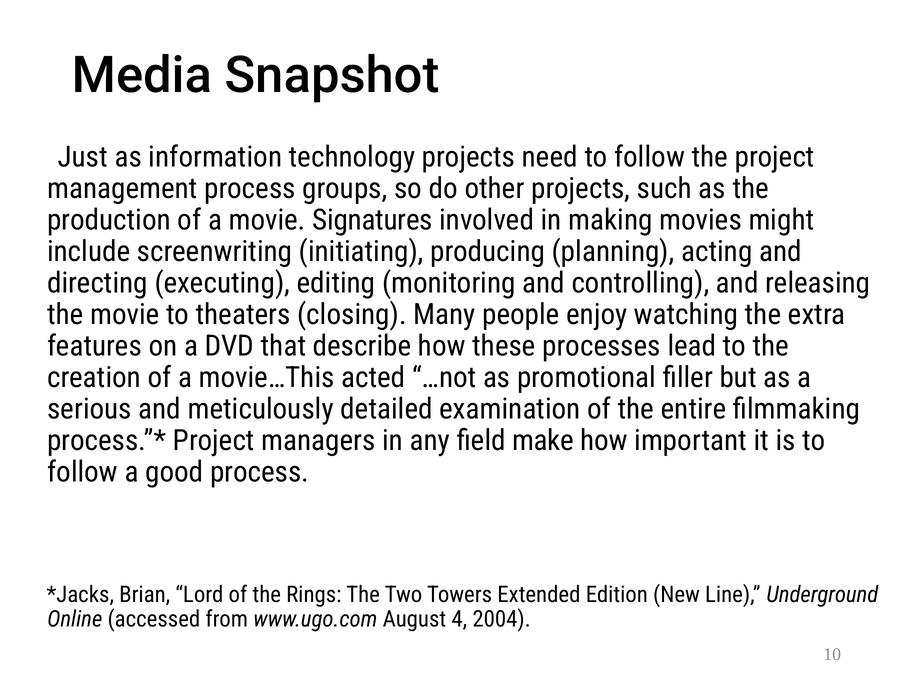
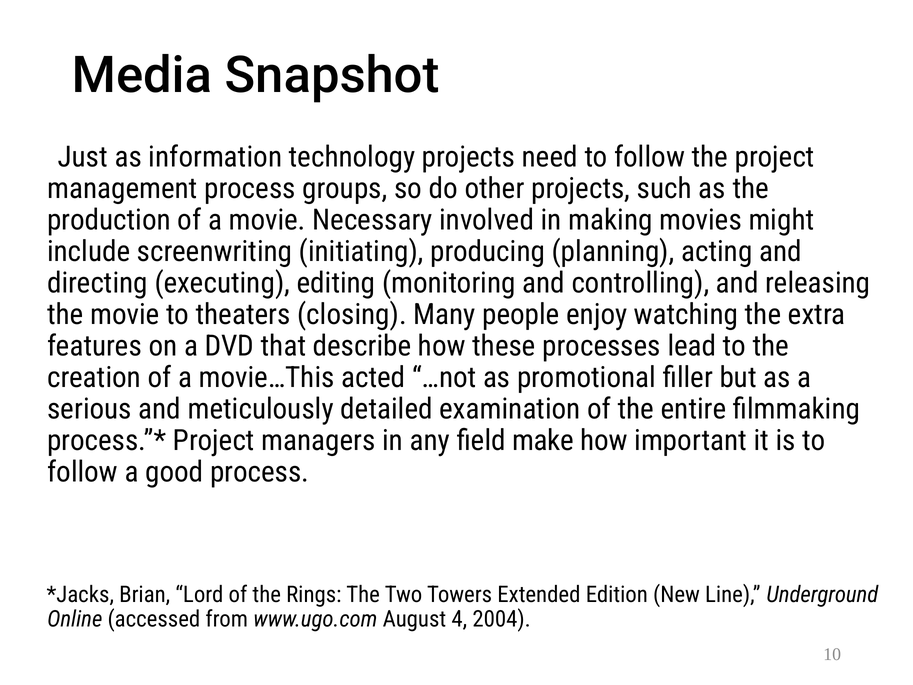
Signatures: Signatures -> Necessary (372, 220)
